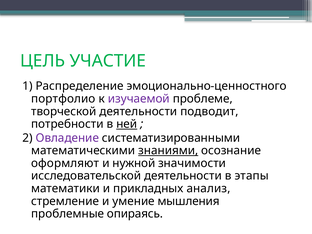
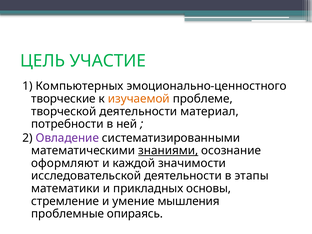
Распределение: Распределение -> Компьютерных (80, 86)
портфолио: портфолио -> творческие (63, 99)
изучаемой colour: purple -> orange (139, 99)
подводит: подводит -> материал (209, 111)
ней underline: present -> none (127, 124)
нужной: нужной -> каждой (134, 163)
анализ: анализ -> основы (209, 189)
